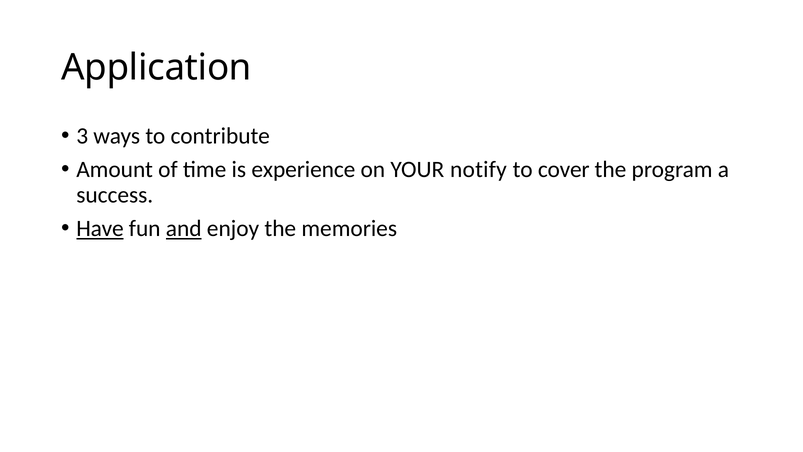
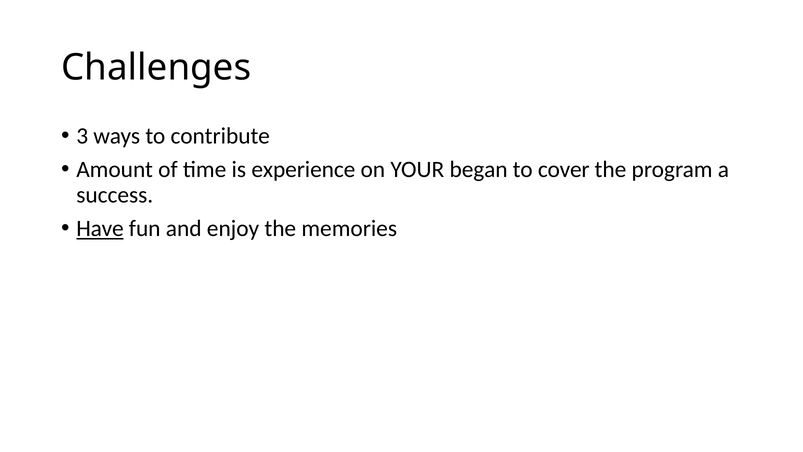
Application: Application -> Challenges (156, 67)
notify: notify -> began (479, 169)
and underline: present -> none (184, 228)
